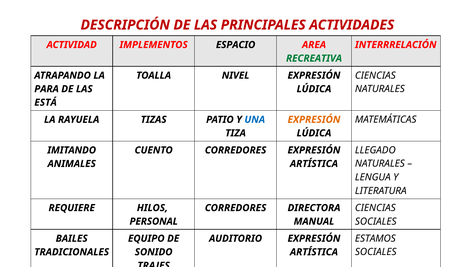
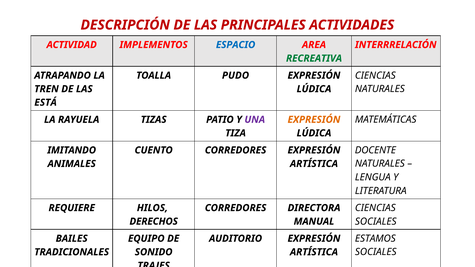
ESPACIO colour: black -> blue (236, 45)
NIVEL: NIVEL -> PUDO (236, 75)
PARA: PARA -> TREN (47, 89)
UNA colour: blue -> purple (255, 120)
LLEGADO: LLEGADO -> DOCENTE (375, 150)
PERSONAL: PERSONAL -> DERECHOS (154, 222)
